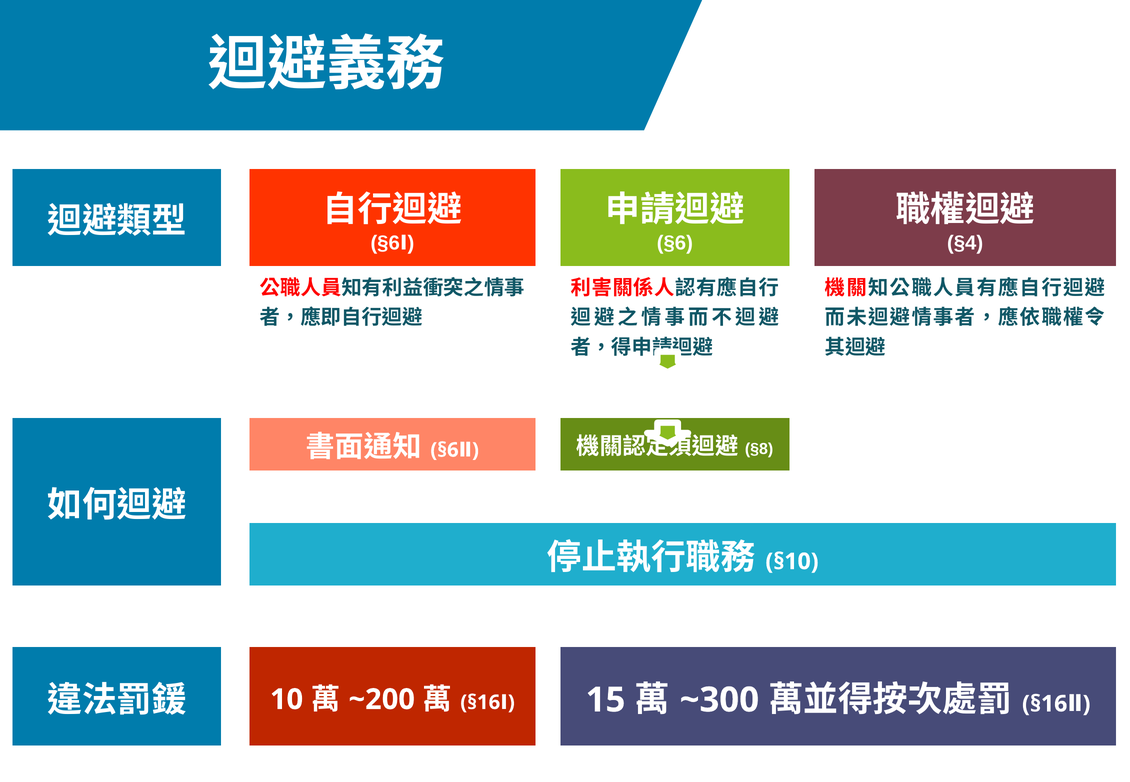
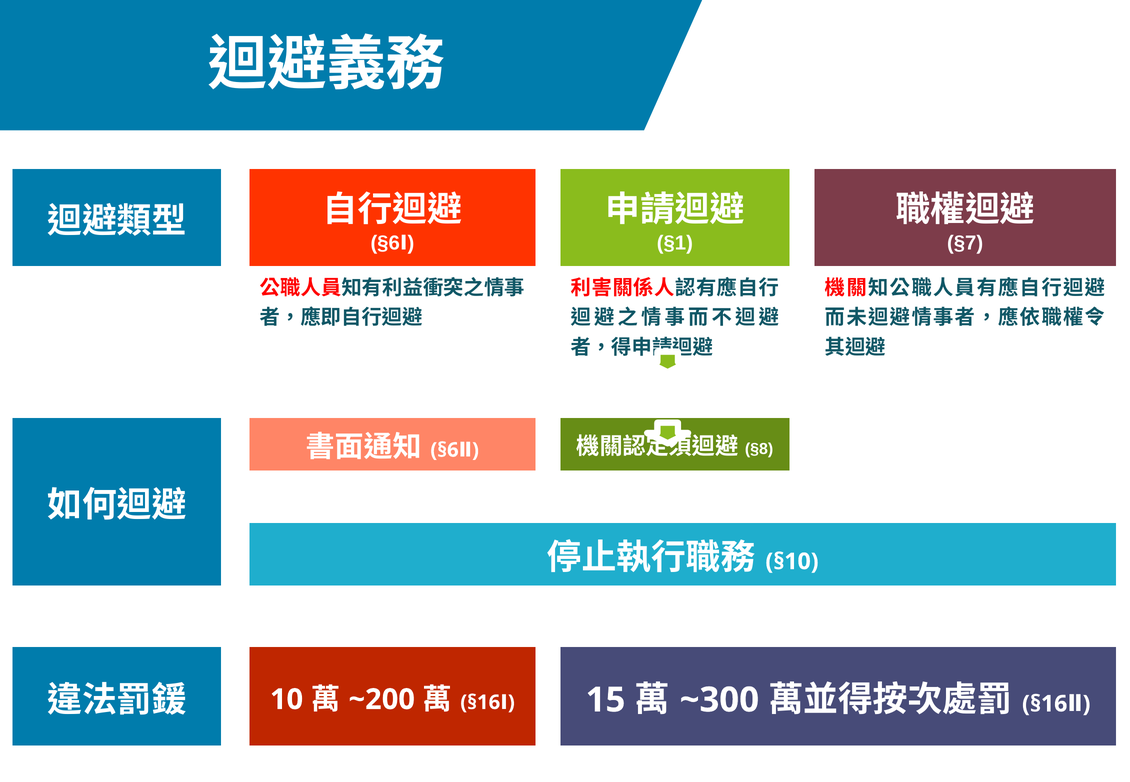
§6: §6 -> §1 (675, 243)
§4: §4 -> §7 (965, 243)
